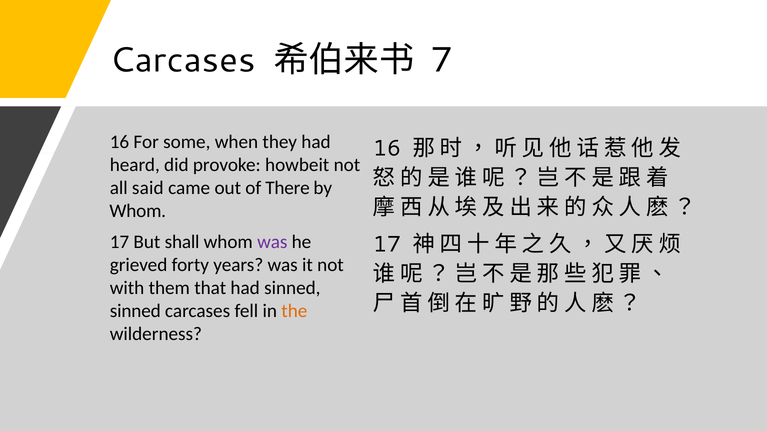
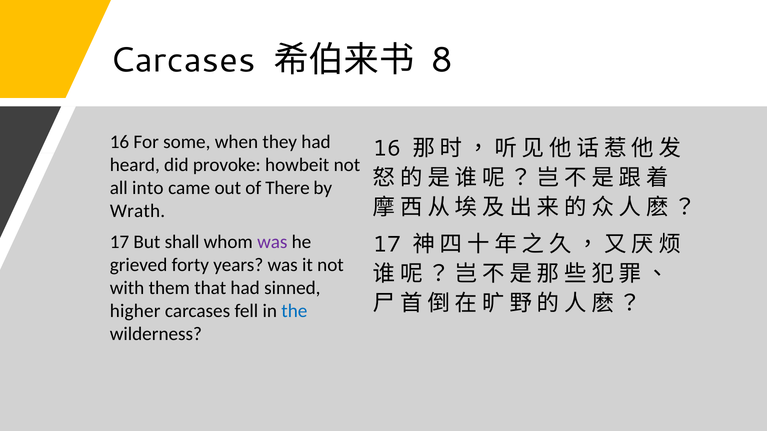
7: 7 -> 8 (442, 60)
said: said -> into (148, 188)
Whom: Whom -> Wrath (138, 211)
sinned: sinned -> higher (135, 311)
the colour: orange -> blue (294, 311)
